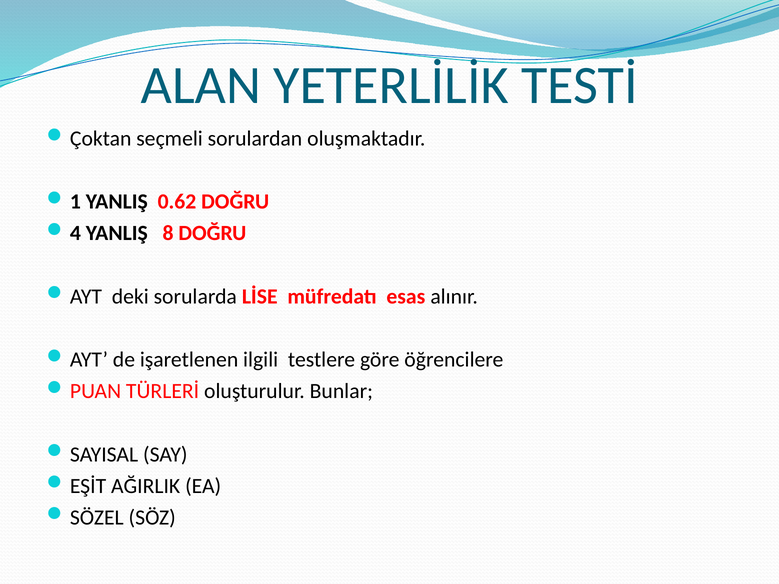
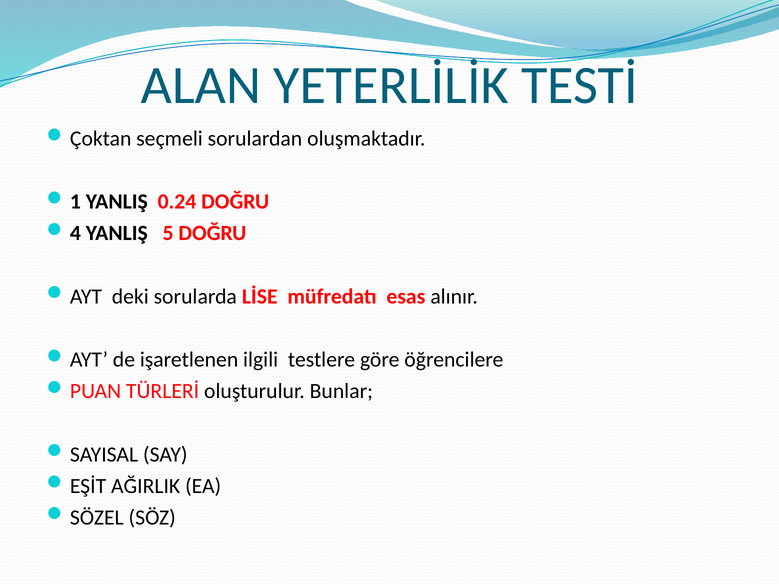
0.62: 0.62 -> 0.24 (177, 202)
8: 8 -> 5 (168, 233)
